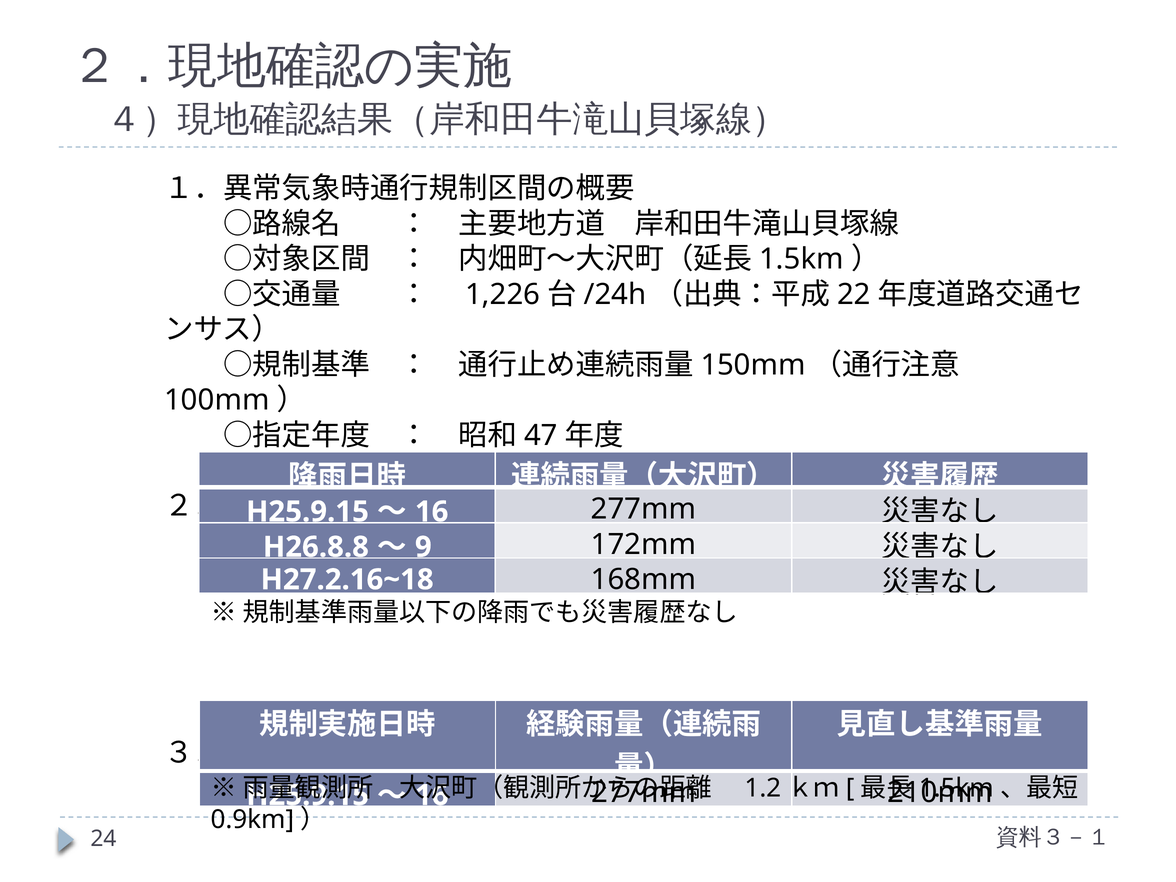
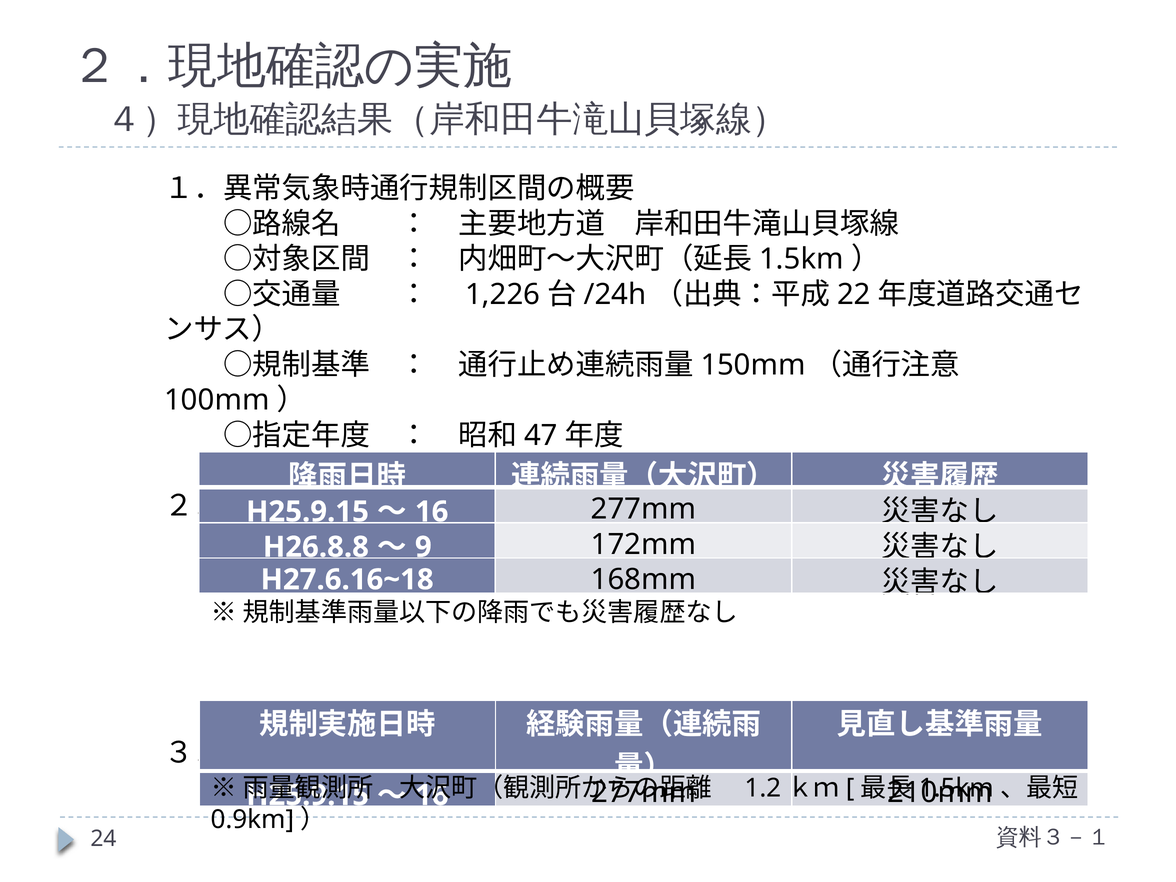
H27.2.16~18: H27.2.16~18 -> H27.6.16~18 (347, 580)
